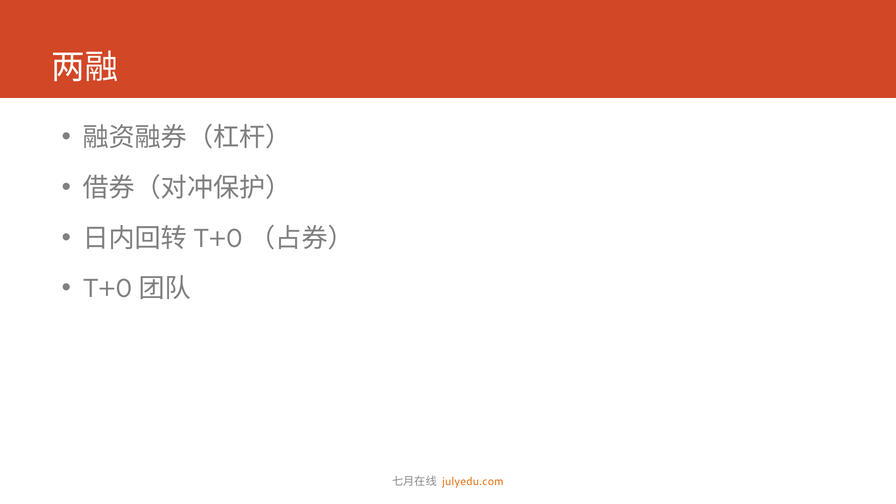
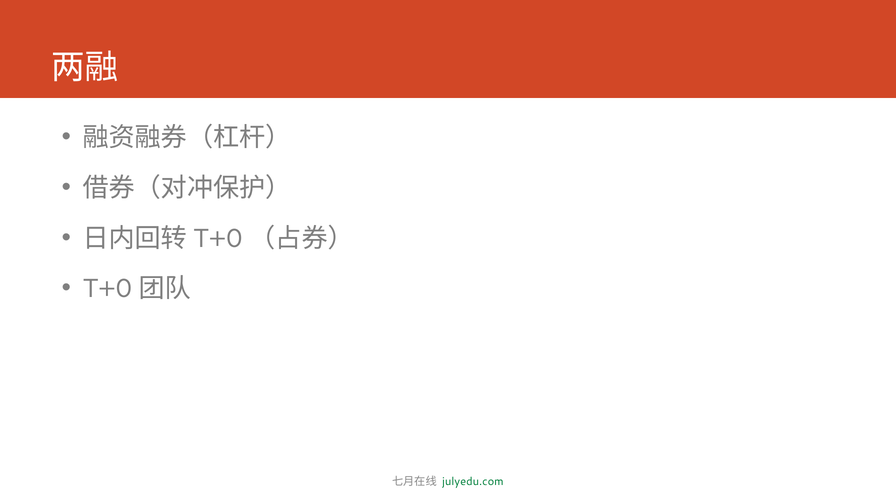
julyedu.com colour: orange -> green (473, 481)
